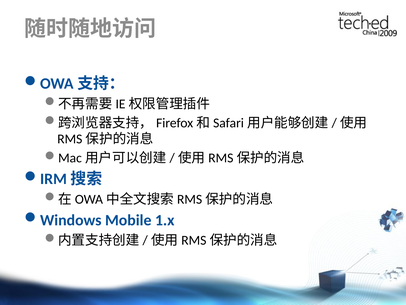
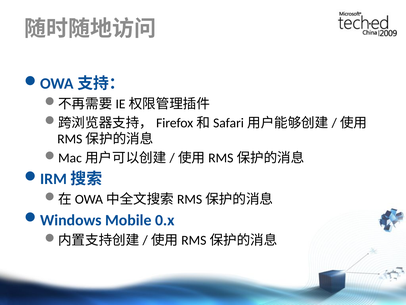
1.x: 1.x -> 0.x (165, 220)
